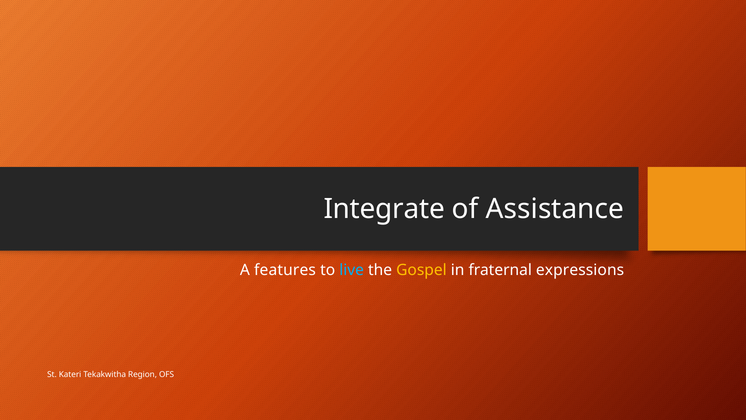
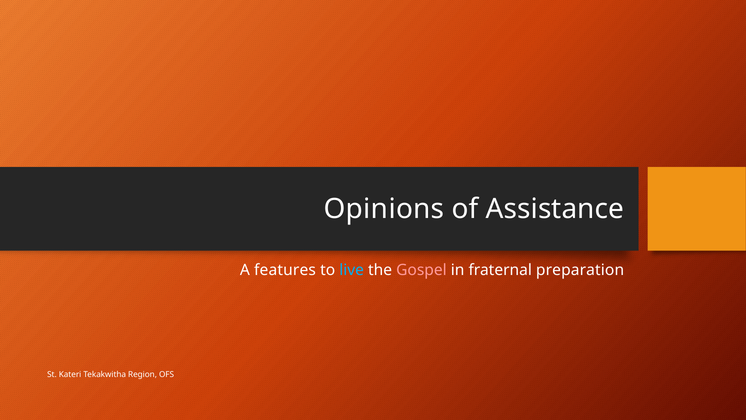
Integrate: Integrate -> Opinions (384, 209)
Gospel colour: yellow -> pink (421, 270)
expressions: expressions -> preparation (580, 270)
